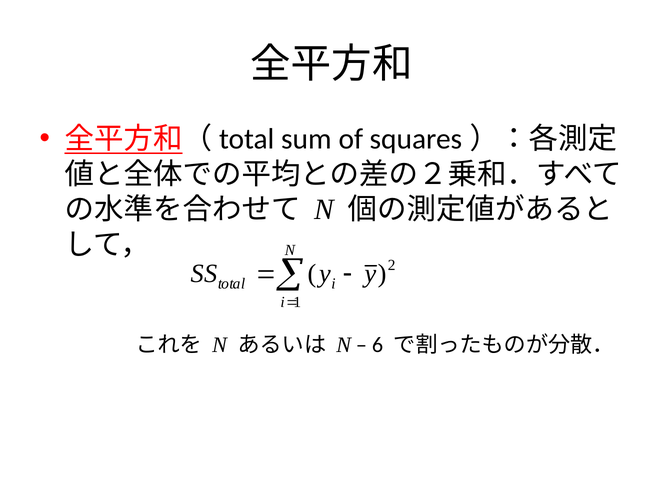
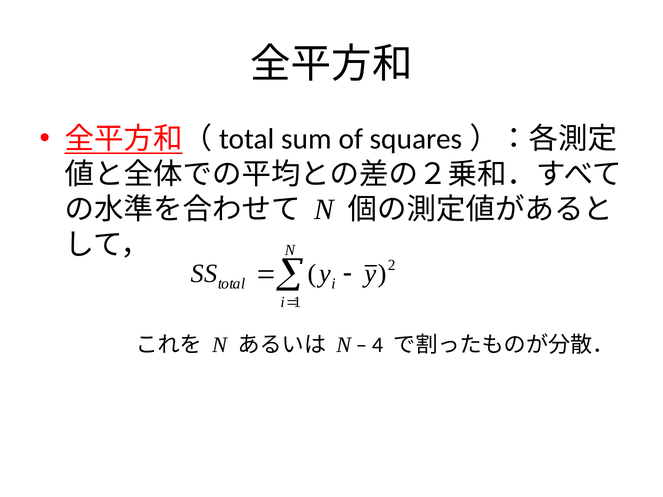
6: 6 -> 4 (378, 345)
